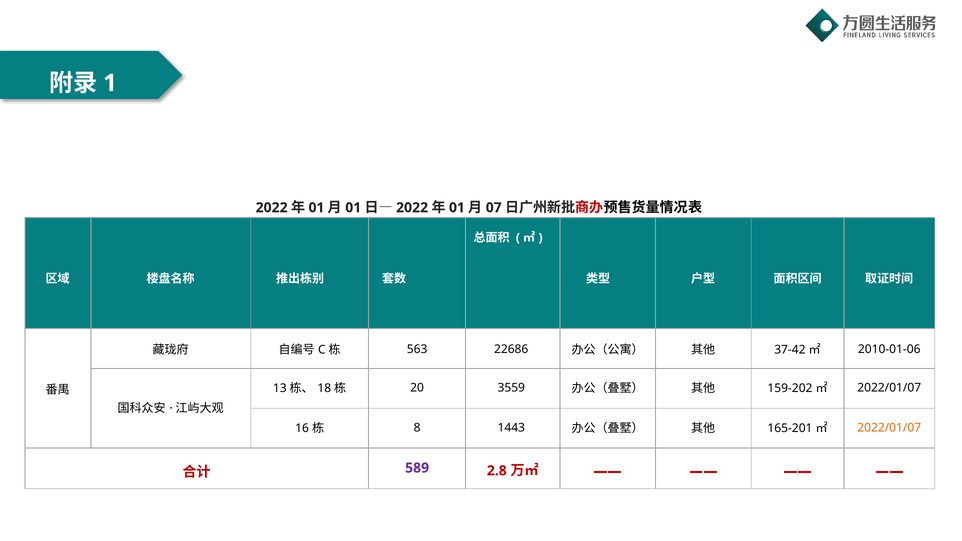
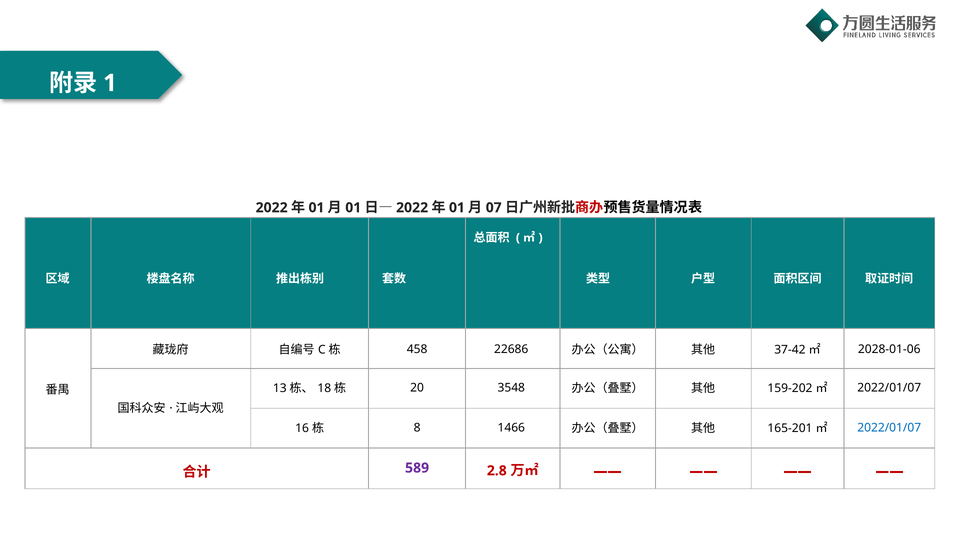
563: 563 -> 458 (417, 349)
2010-01-06: 2010-01-06 -> 2028-01-06 (889, 349)
3559: 3559 -> 3548 (511, 388)
1443: 1443 -> 1466 (511, 428)
2022/01/07 colour: orange -> blue (889, 428)
